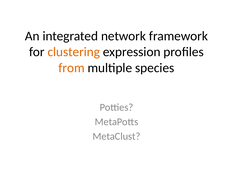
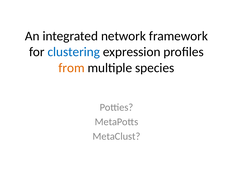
clustering colour: orange -> blue (74, 52)
